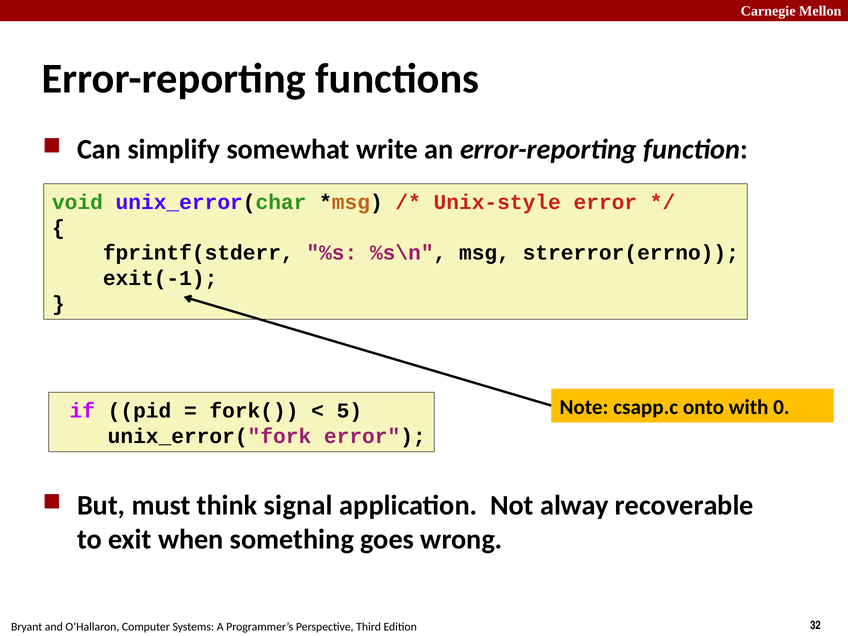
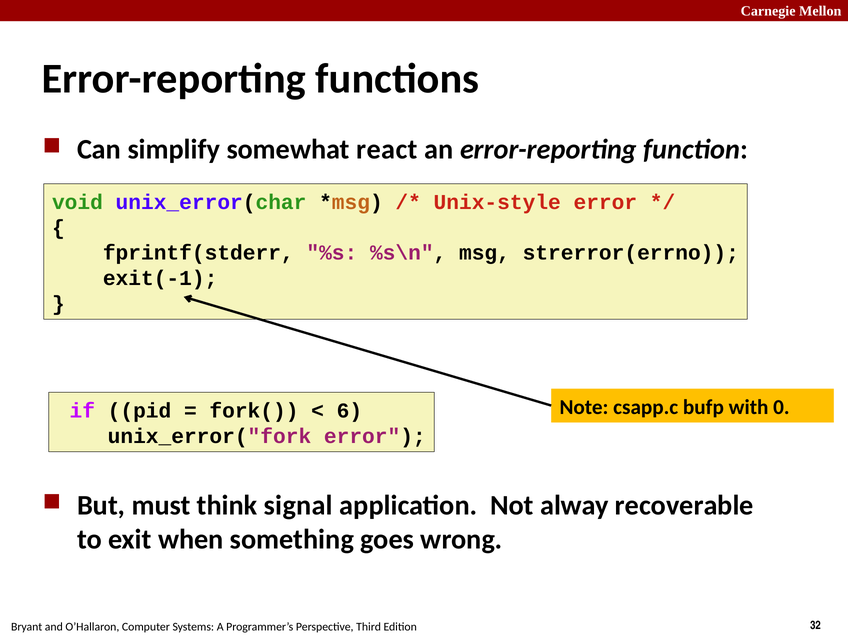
write: write -> react (387, 150)
onto: onto -> bufp (703, 407)
5: 5 -> 6 (349, 411)
